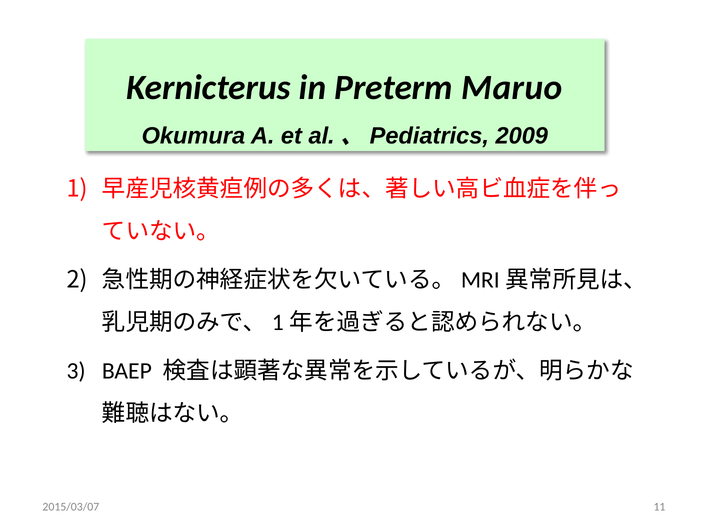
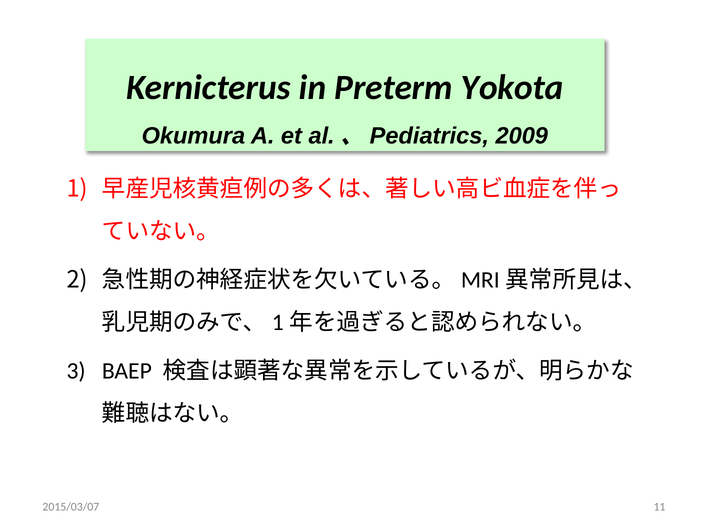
Maruo: Maruo -> Yokota (512, 87)
